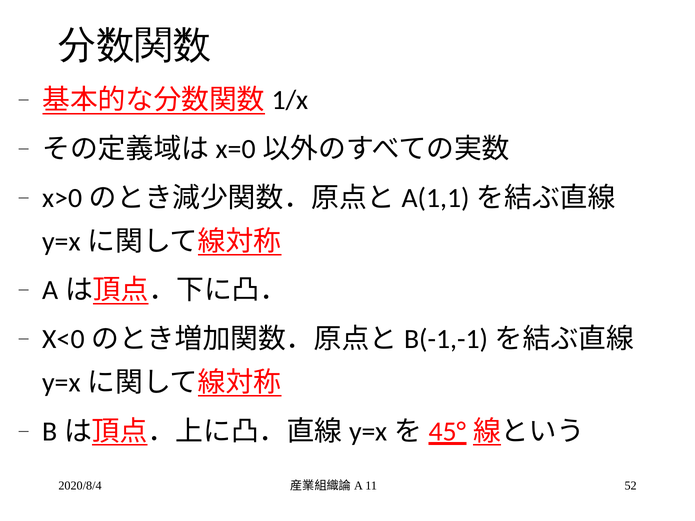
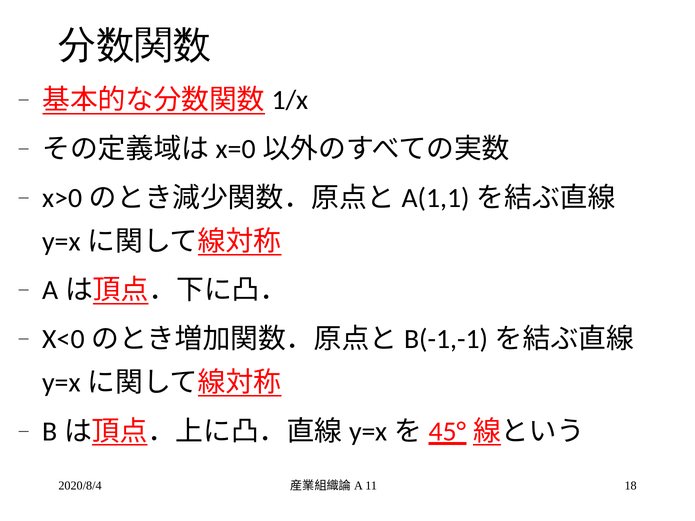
52: 52 -> 18 (631, 486)
